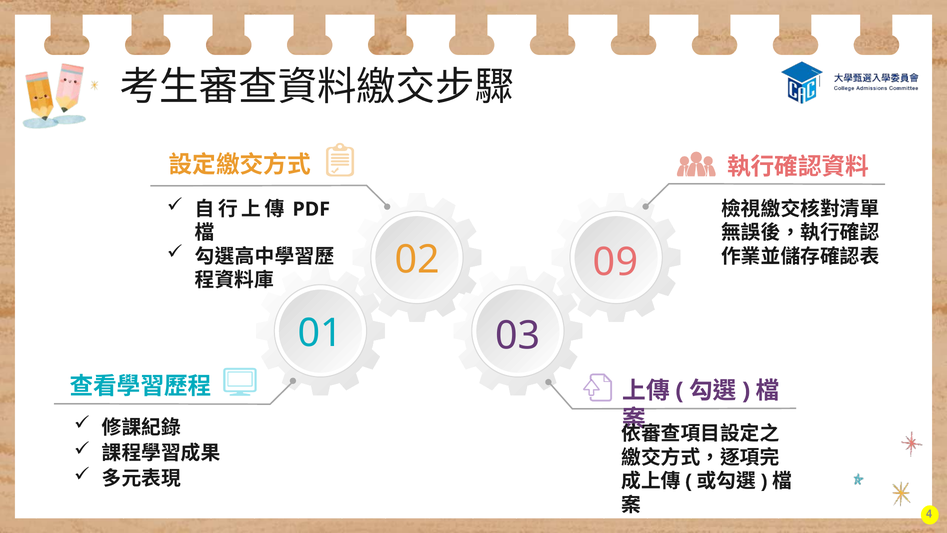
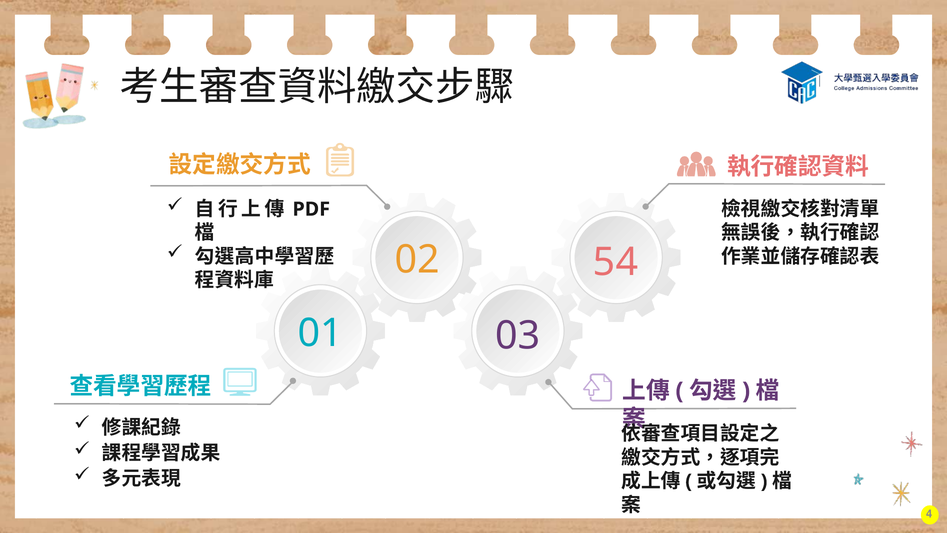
09: 09 -> 54 (616, 262)
